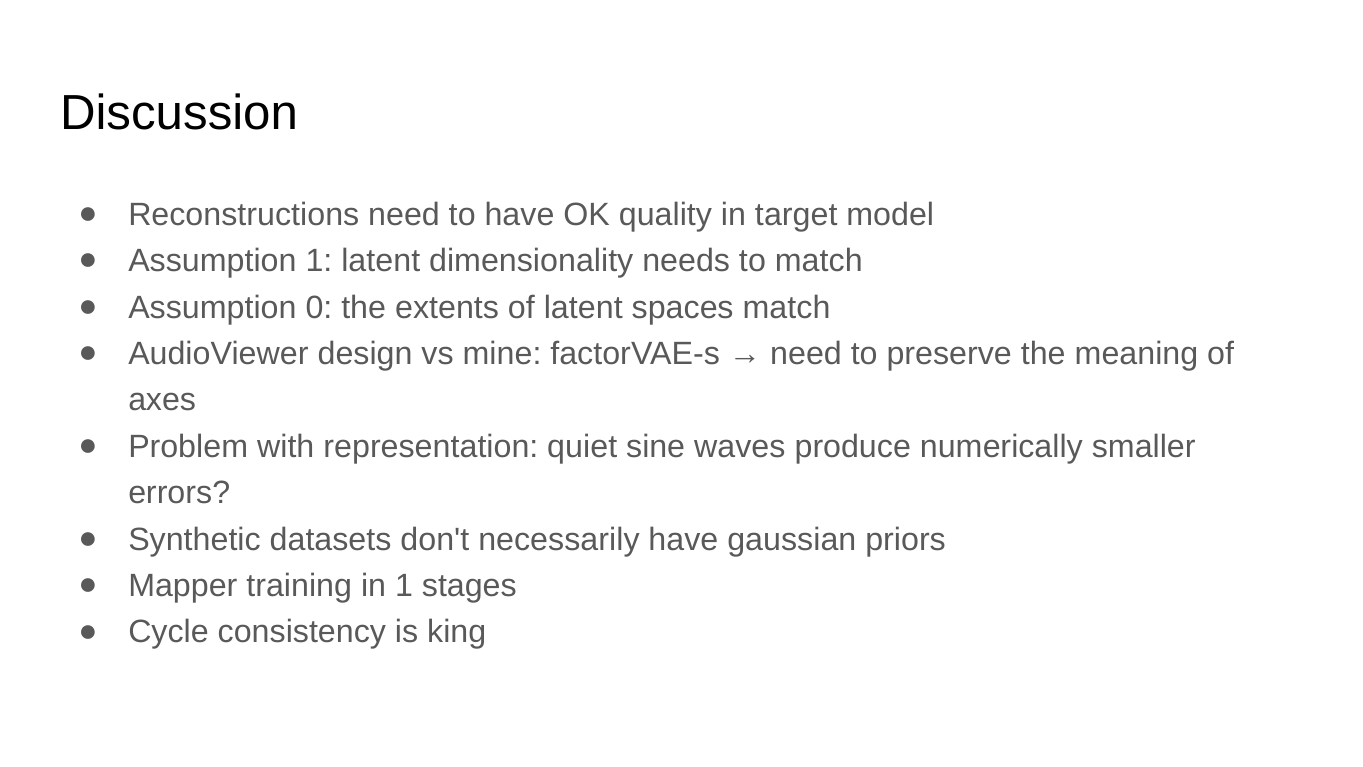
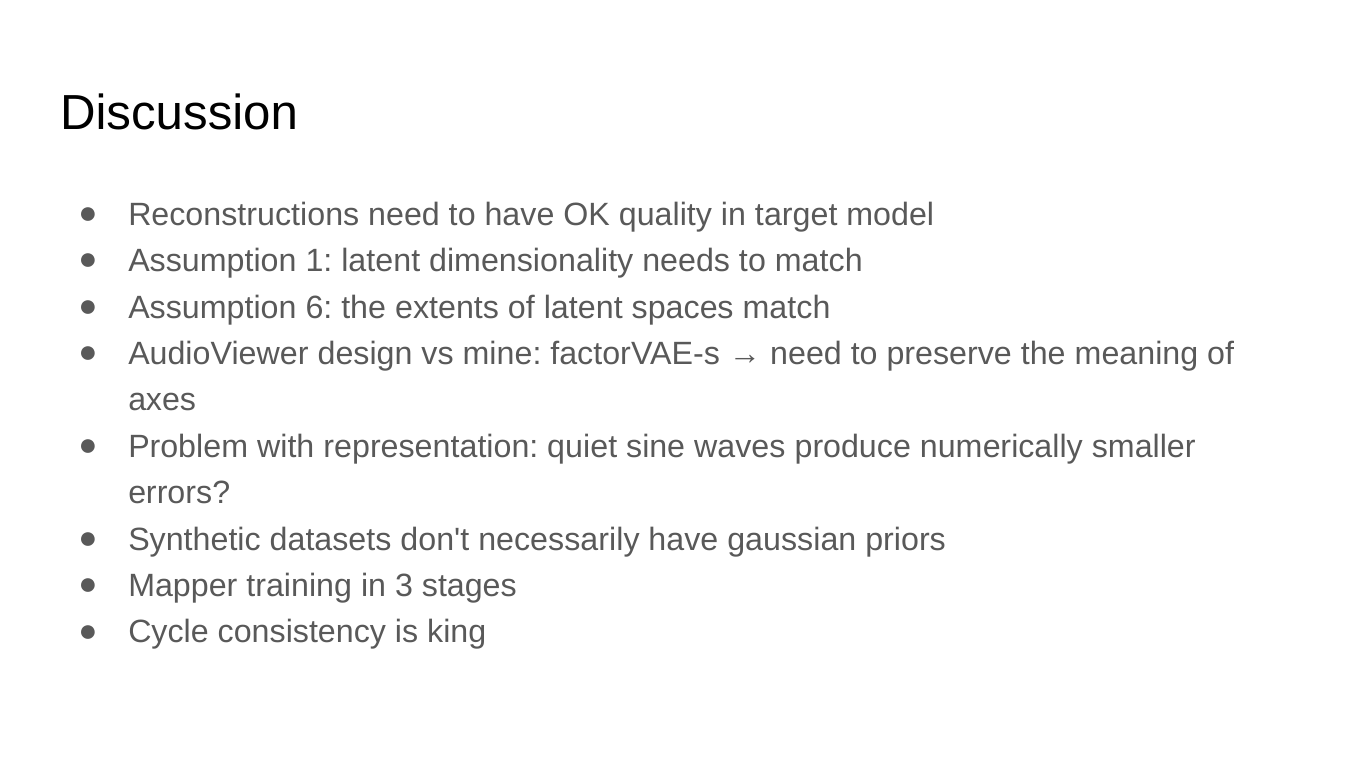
0: 0 -> 6 (319, 307)
in 1: 1 -> 3 (404, 586)
